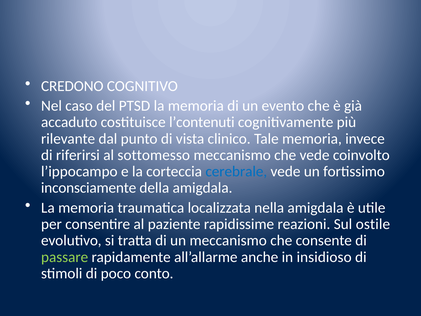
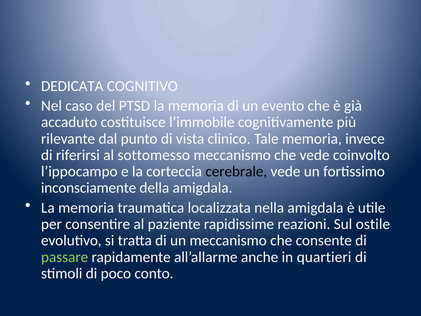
CREDONO: CREDONO -> DEDICATA (72, 86)
l’contenuti: l’contenuti -> l’immobile (202, 122)
cerebrale colour: blue -> black (236, 171)
insidioso: insidioso -> quartieri (324, 257)
